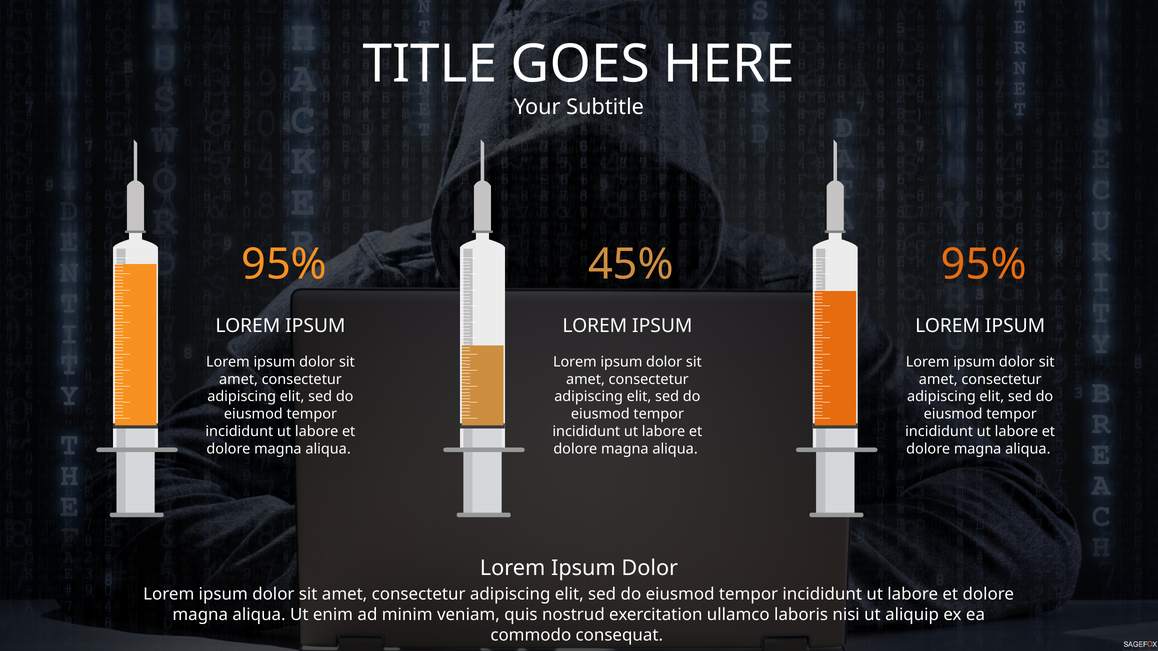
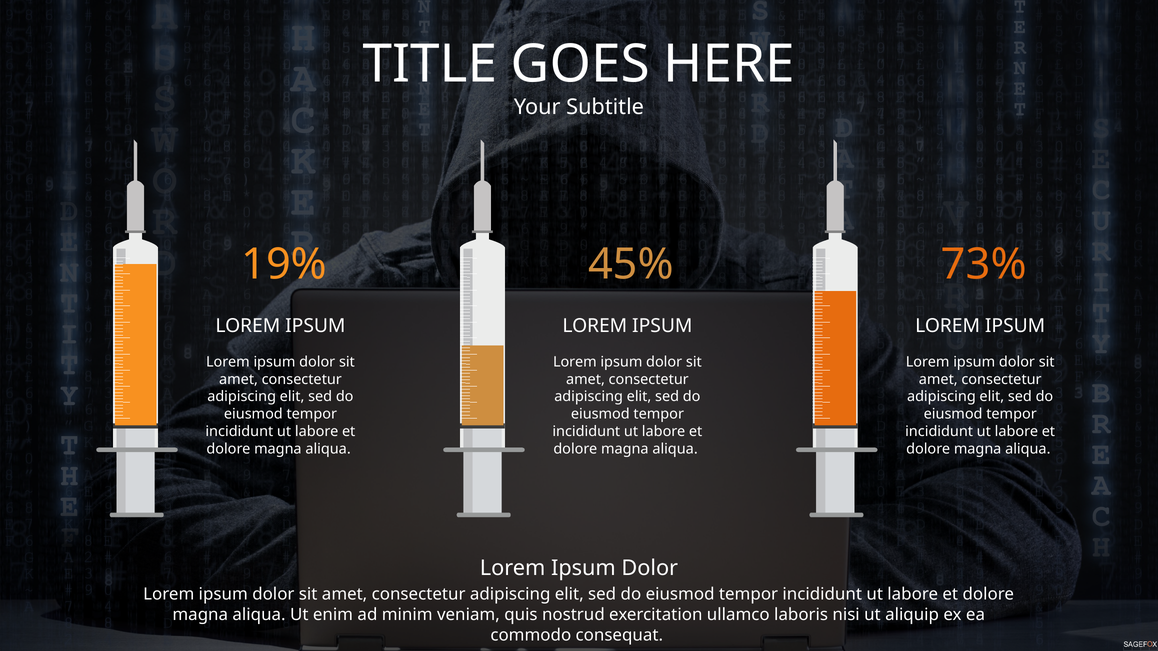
95%: 95% -> 19% (284, 265)
95%: 95% -> 73% (984, 265)
